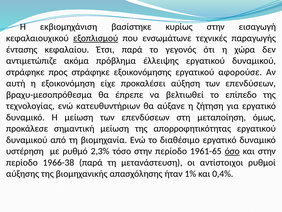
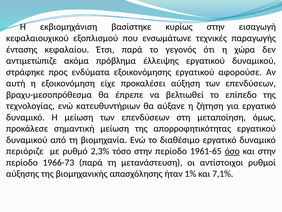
εξοπλισμού underline: present -> none (96, 38)
προς στράφηκε: στράφηκε -> ενδύματα (91, 72)
υστέρηση: υστέρηση -> περιόριζε (25, 151)
1966-38: 1966-38 -> 1966-73 (58, 162)
0,4%: 0,4% -> 7,1% (223, 173)
